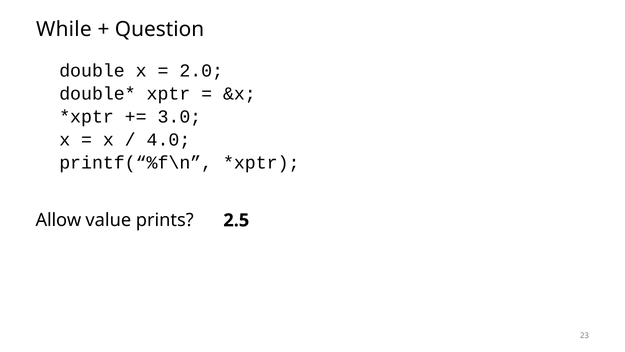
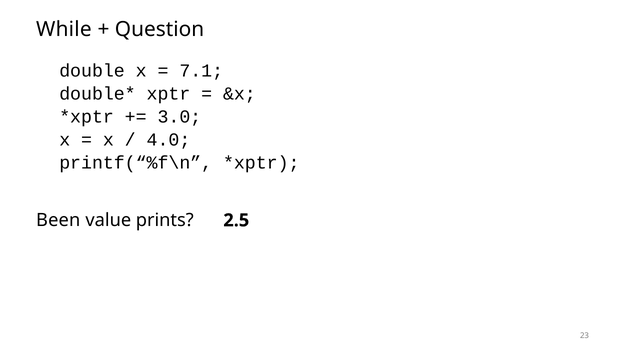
2.0: 2.0 -> 7.1 (201, 71)
Allow: Allow -> Been (58, 220)
